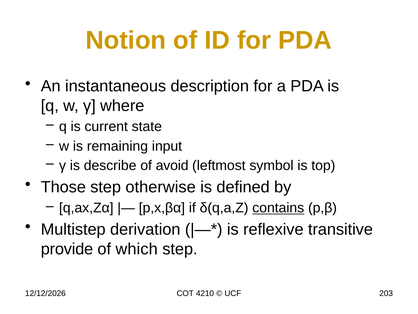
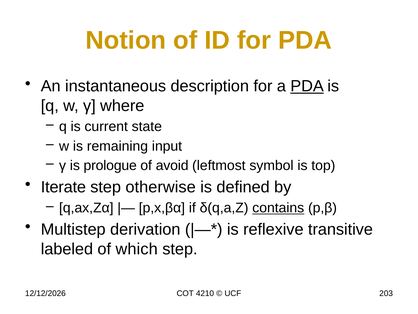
PDA underline: none -> present (307, 86)
describe: describe -> prologue (110, 165)
Those: Those -> Iterate (63, 187)
provide: provide -> labeled (67, 249)
